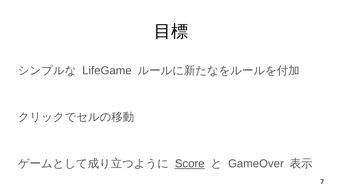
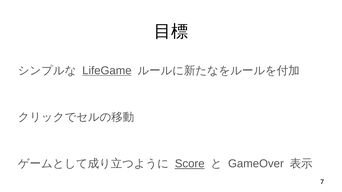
LifeGame underline: none -> present (107, 71)
